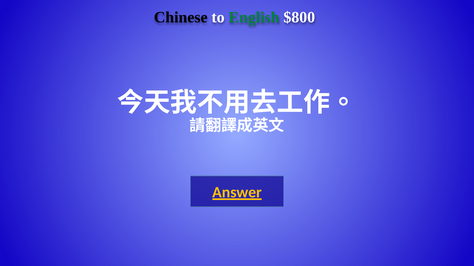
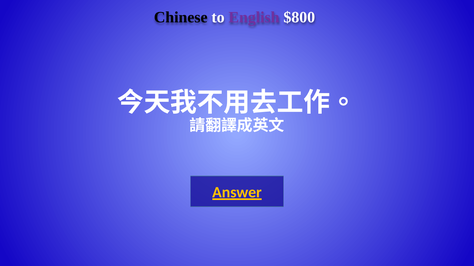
English colour: green -> purple (254, 17)
